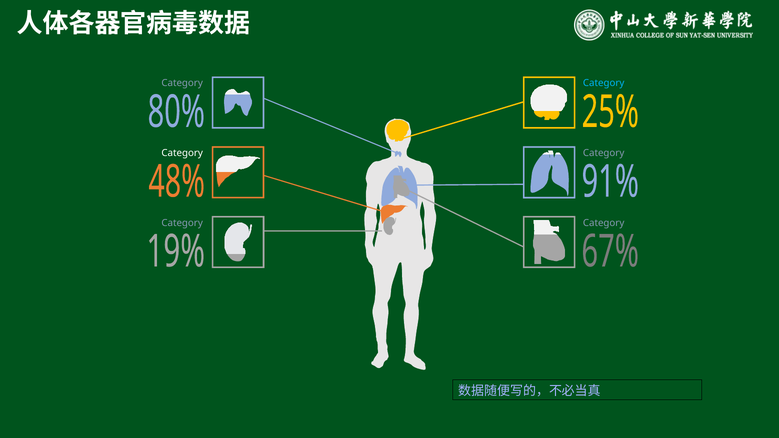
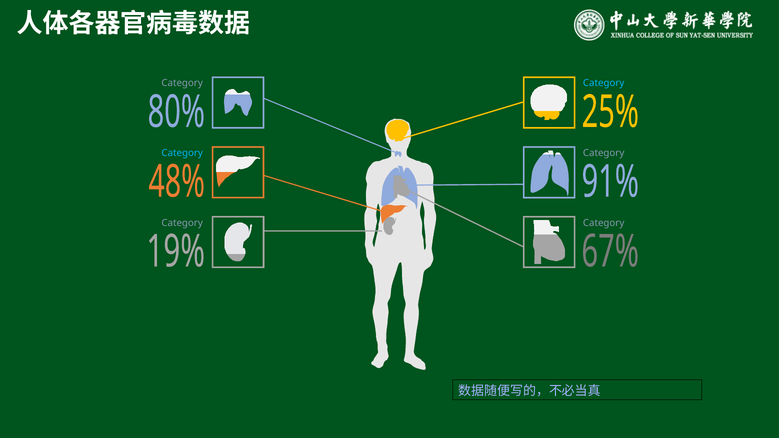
Category colour: white -> light blue (182, 153)
